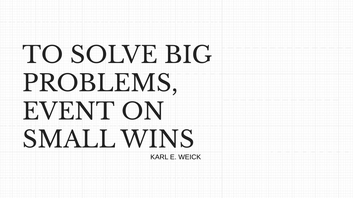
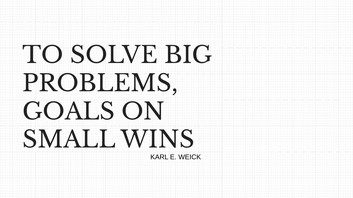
EVENT: EVENT -> GOALS (69, 112)
